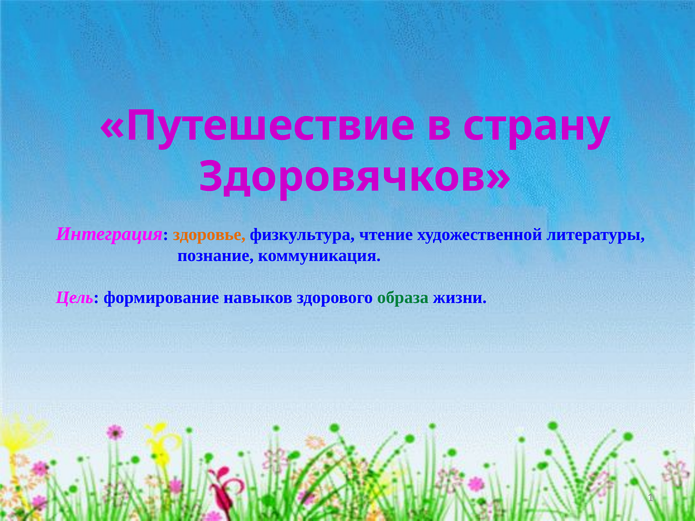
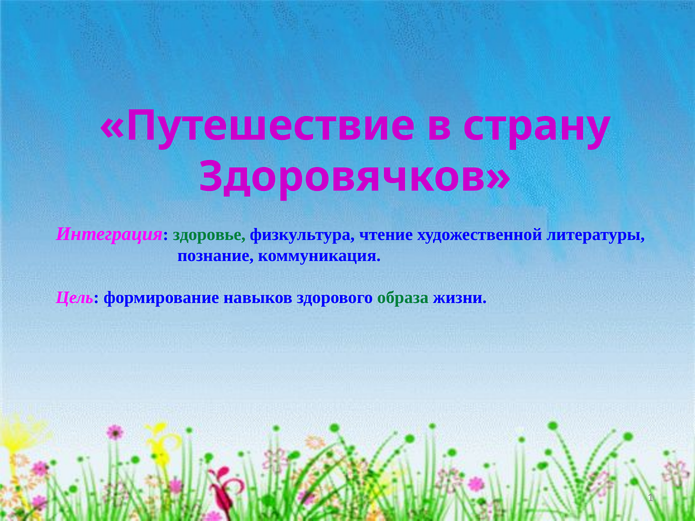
здоровье colour: orange -> green (209, 235)
